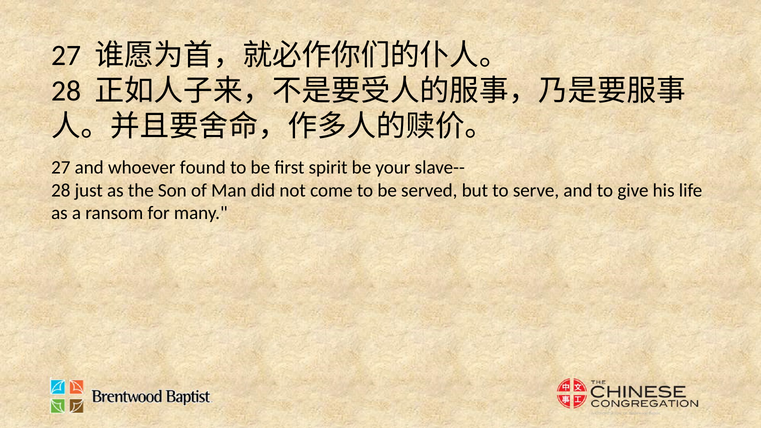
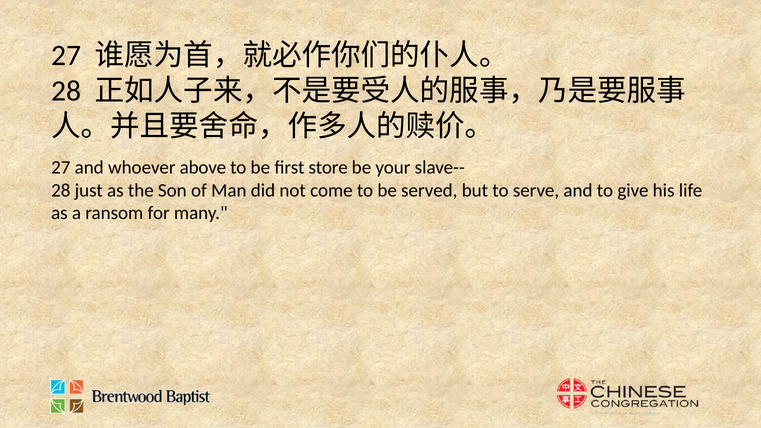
found: found -> above (203, 168)
spirit: spirit -> store (328, 168)
